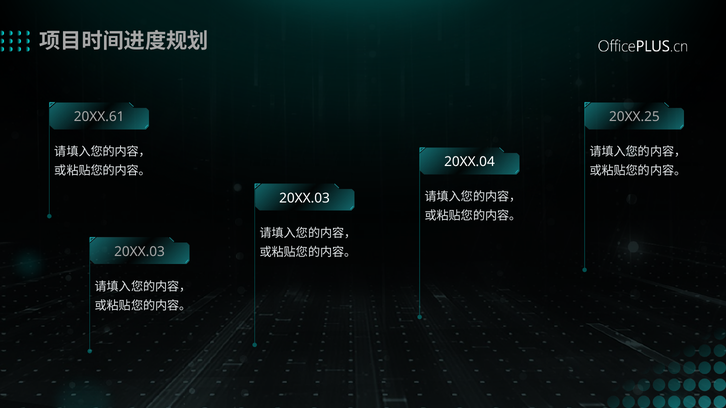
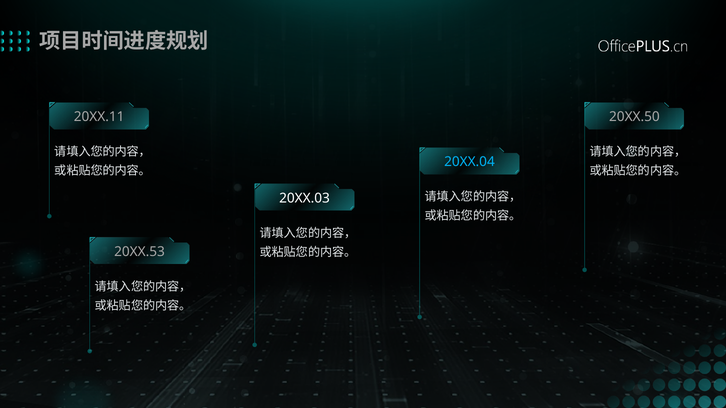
20XX.61: 20XX.61 -> 20XX.11 (99, 117)
20XX.25: 20XX.25 -> 20XX.50 (634, 117)
20XX.04 colour: white -> light blue (469, 162)
20XX.03: 20XX.03 -> 20XX.53 (140, 252)
